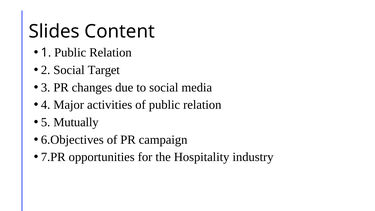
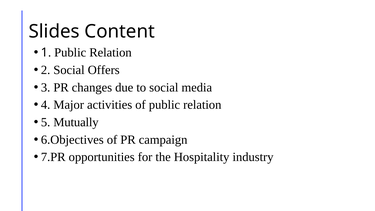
Target: Target -> Offers (104, 70)
